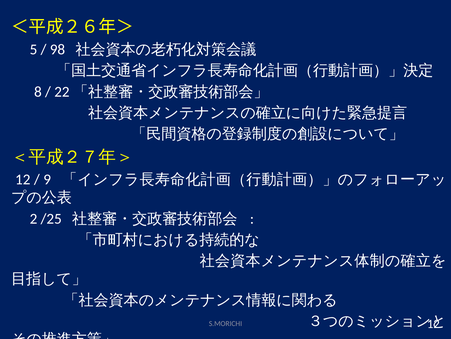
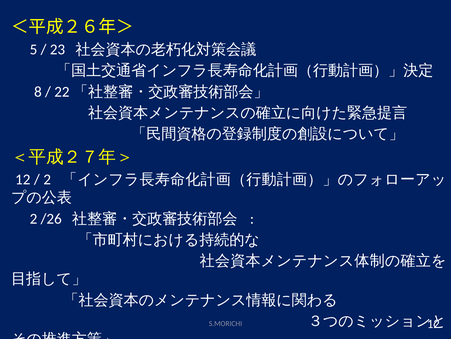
98: 98 -> 23 (57, 49)
9: 9 -> 2 (47, 179)
/25: /25 -> /26 (51, 218)
